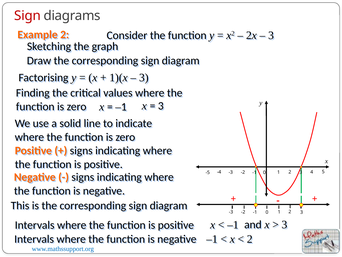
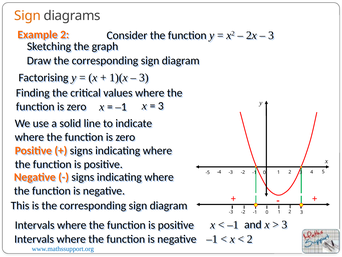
Sign colour: red -> orange (28, 16)
